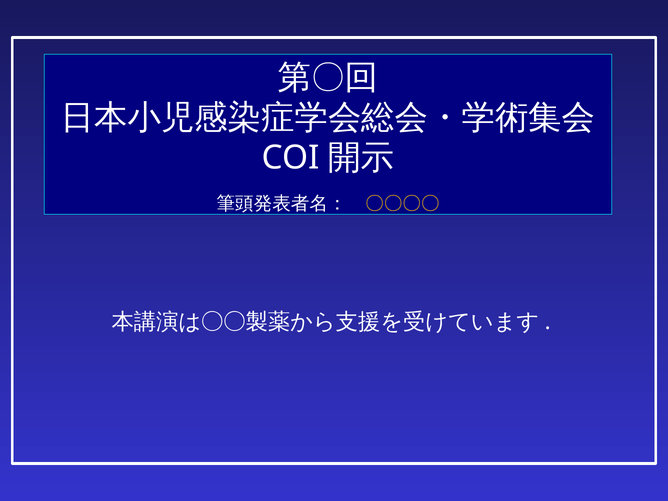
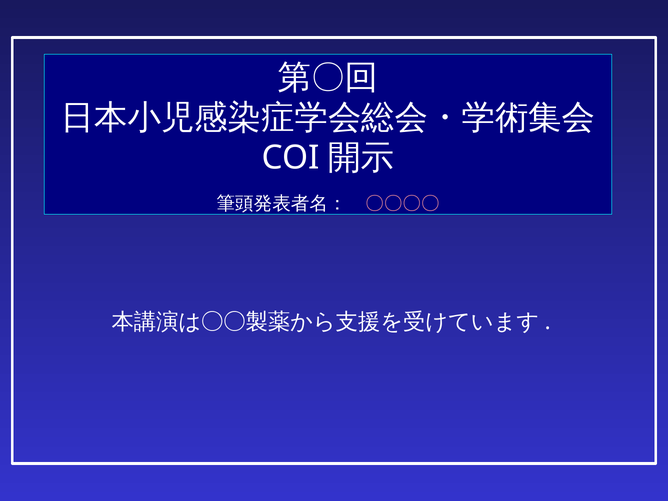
〇〇〇〇 colour: yellow -> pink (402, 203)
